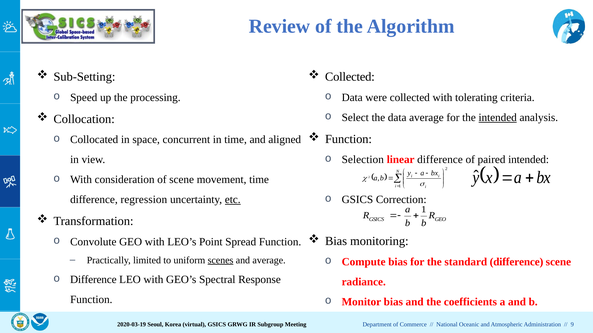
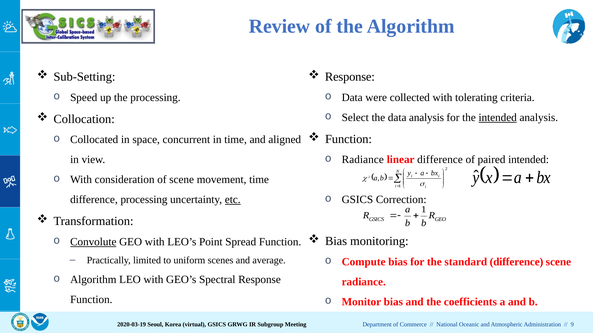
Collected: Collected -> Response (350, 77)
data average: average -> analysis (427, 118)
Selection: Selection -> Radiance (363, 160)
difference regression: regression -> processing (144, 200)
Convolute underline: none -> present (93, 242)
scenes underline: present -> none (221, 261)
Difference: Difference -> Algorithm (93, 280)
